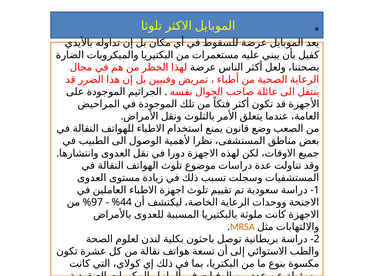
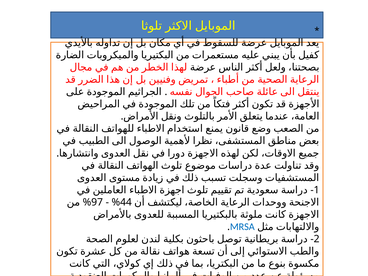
MRSA colour: orange -> blue (242, 227)
